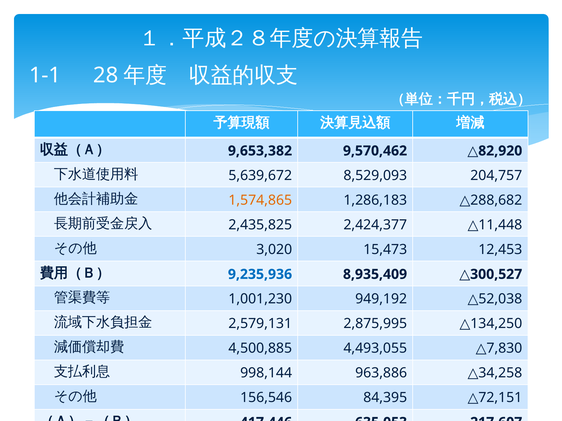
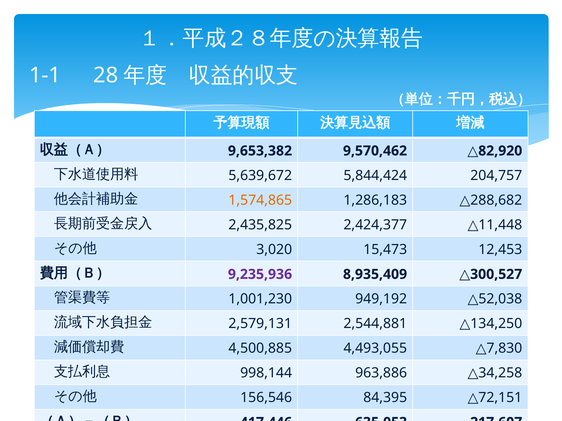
8,529,093: 8,529,093 -> 5,844,424 (375, 176)
9,235,936 colour: blue -> purple (260, 275)
2,875,995: 2,875,995 -> 2,544,881 (375, 324)
